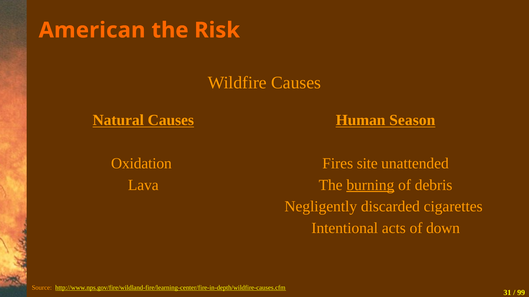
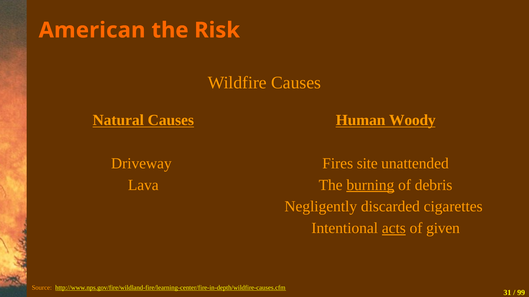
Season: Season -> Woody (412, 120)
Oxidation: Oxidation -> Driveway (141, 164)
acts underline: none -> present (394, 229)
down: down -> given (443, 229)
